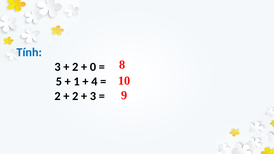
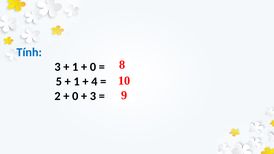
2: 2 -> 1 (75, 67)
2: 2 -> 0 (75, 96)
